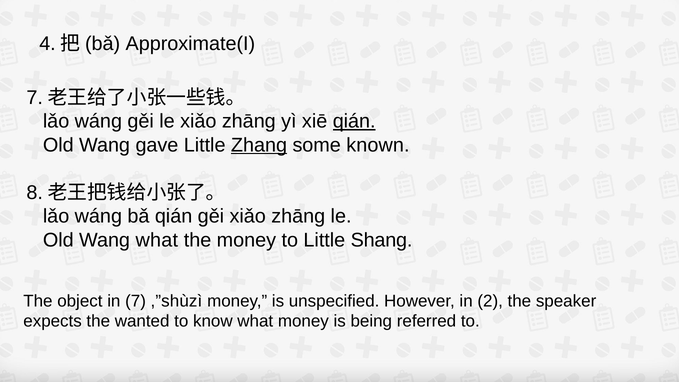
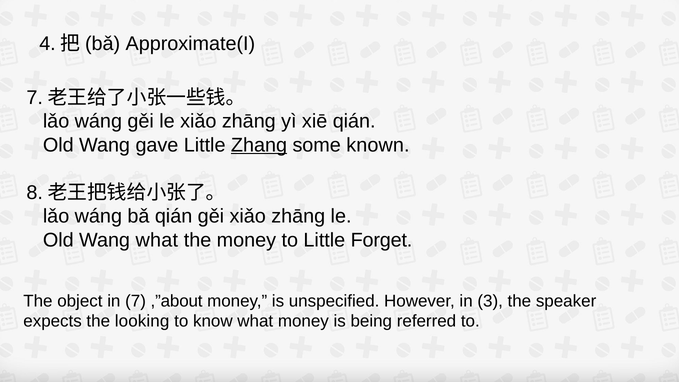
qián underline: present -> none (354, 121)
Shang: Shang -> Forget (381, 240)
,”shùzì: ,”shùzì -> ,”about (177, 301)
2: 2 -> 3 (490, 301)
wanted: wanted -> looking (142, 321)
